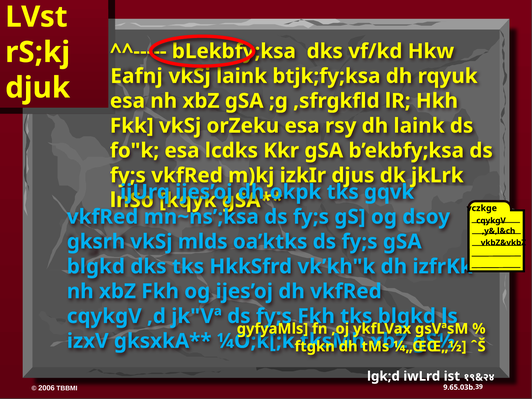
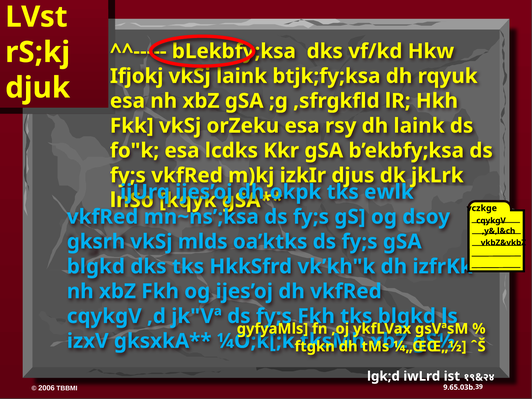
Eafnj: Eafnj -> Ifjokj (137, 76)
gqvk: gqvk -> ewlk (389, 192)
